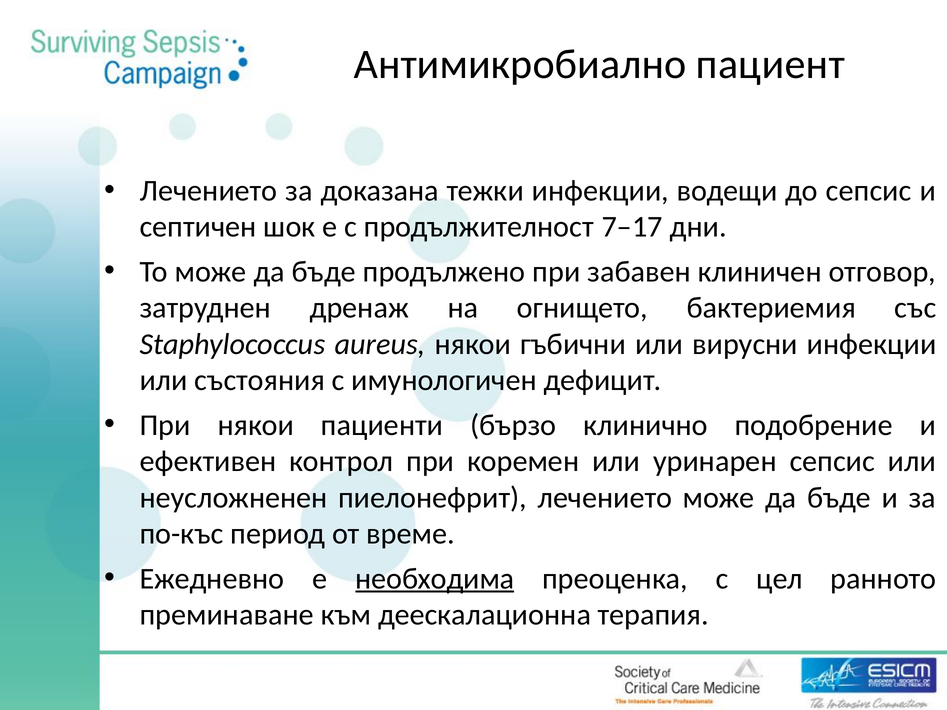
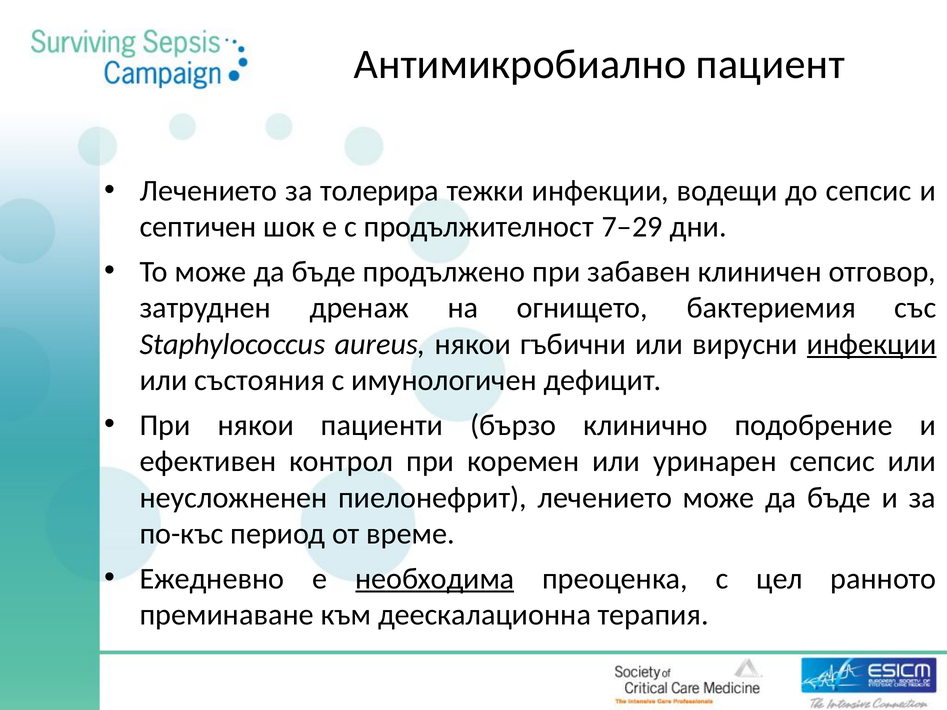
доказана: доказана -> толерира (380, 191)
7–17: 7–17 -> 7–29 (632, 227)
инфекции underline: none -> present (872, 344)
